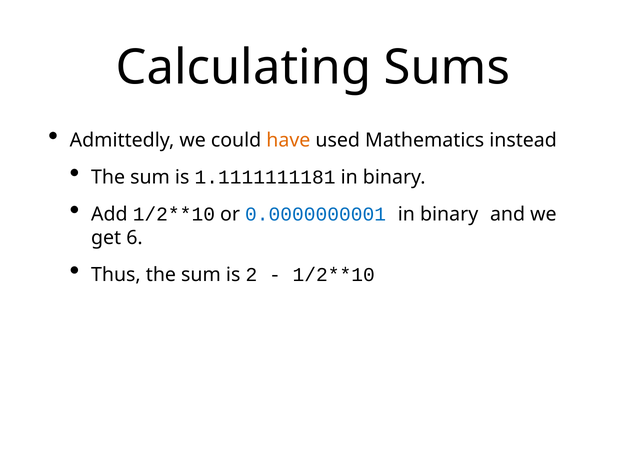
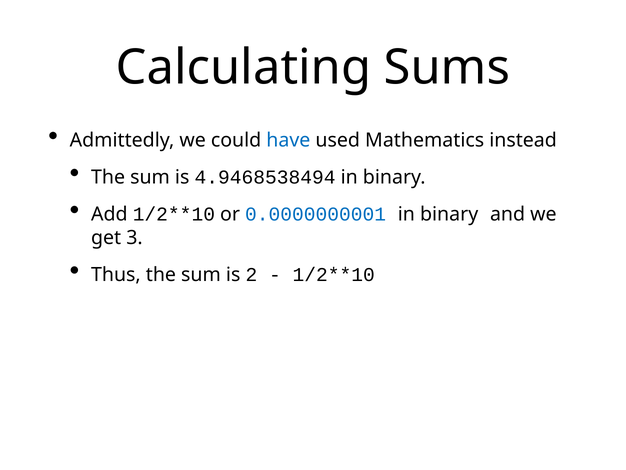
have colour: orange -> blue (288, 140)
1.1111111181: 1.1111111181 -> 4.9468538494 (265, 177)
6: 6 -> 3 (135, 238)
